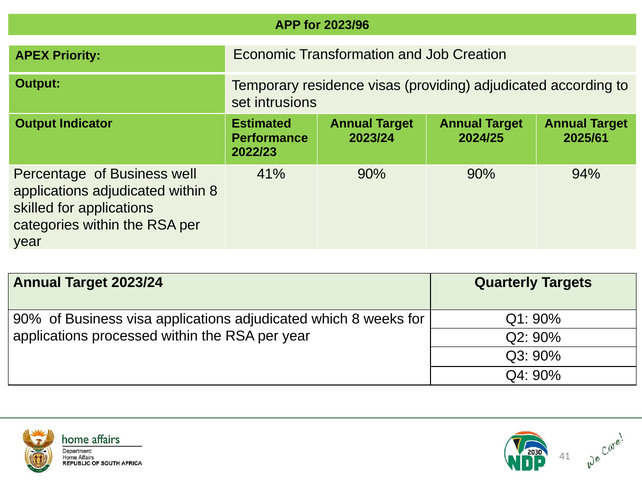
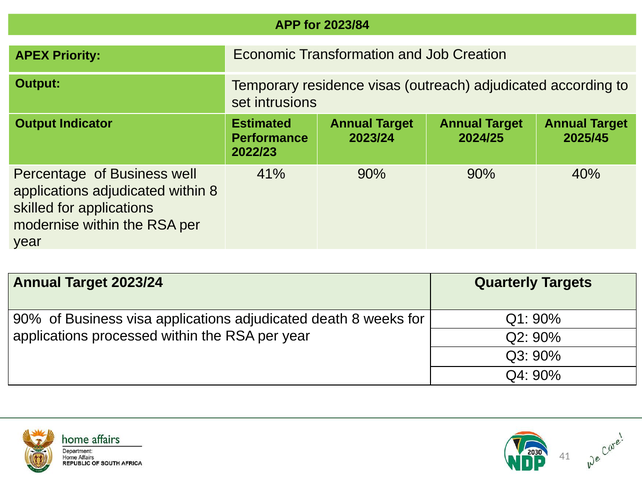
2023/96: 2023/96 -> 2023/84 (347, 25)
providing: providing -> outreach (437, 86)
2025/61: 2025/61 -> 2025/45 (586, 138)
94%: 94% -> 40% (586, 174)
categories: categories -> modernise (46, 225)
which: which -> death (330, 319)
